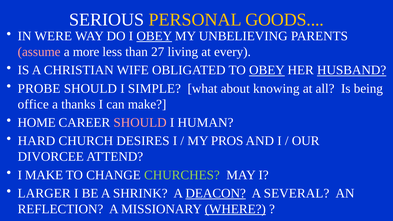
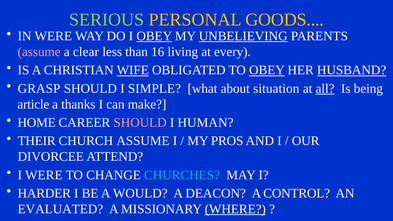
SERIOUS colour: white -> light green (107, 20)
UNBELIEVING underline: none -> present (243, 36)
more: more -> clear (86, 52)
27: 27 -> 16 (158, 52)
WIFE underline: none -> present (133, 70)
PROBE: PROBE -> GRASP (39, 89)
knowing: knowing -> situation (276, 89)
all underline: none -> present (325, 89)
office: office -> article (33, 104)
HARD: HARD -> THEIR (37, 141)
CHURCH DESIRES: DESIRES -> ASSUME (143, 141)
I MAKE: MAKE -> WERE (44, 175)
CHURCHES colour: light green -> light blue (182, 175)
LARGER: LARGER -> HARDER (44, 193)
SHRINK: SHRINK -> WOULD (140, 193)
DEACON underline: present -> none (216, 193)
SEVERAL: SEVERAL -> CONTROL (297, 193)
REFLECTION: REFLECTION -> EVALUATED (60, 209)
